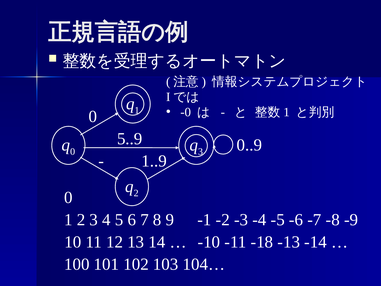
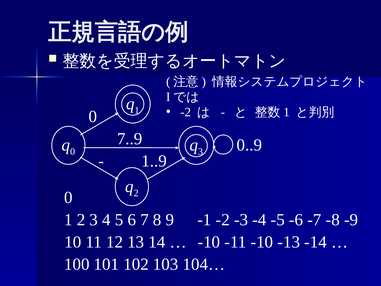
-0: -0 -> -2 (186, 112)
5..9: 5..9 -> 7..9 (130, 139)
-11 -18: -18 -> -10 (262, 242)
